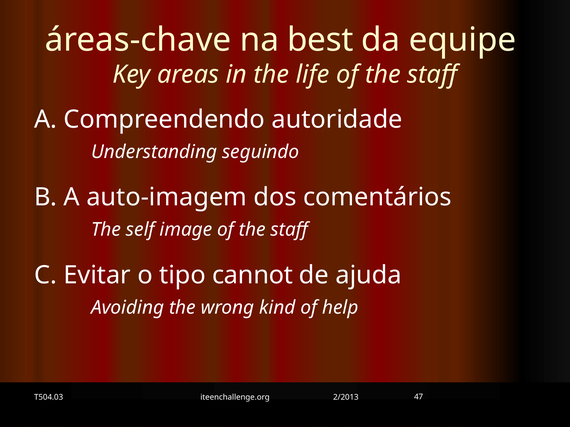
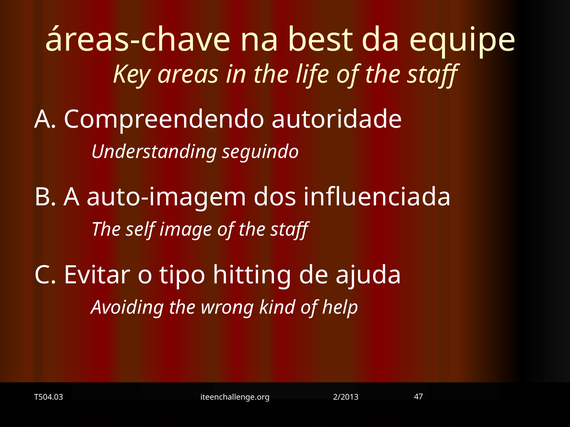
comentários: comentários -> influenciada (377, 197)
cannot: cannot -> hitting (252, 275)
